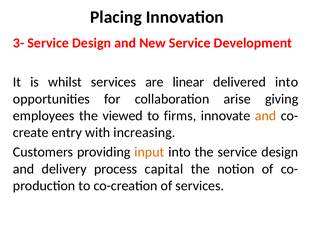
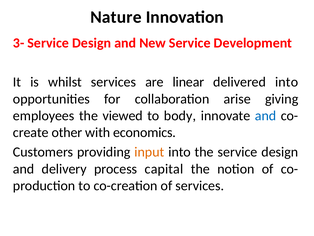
Placing: Placing -> Nature (116, 17)
firms: firms -> body (180, 115)
and colour: orange -> blue (266, 115)
entry: entry -> other (67, 132)
increasing: increasing -> economics (145, 132)
